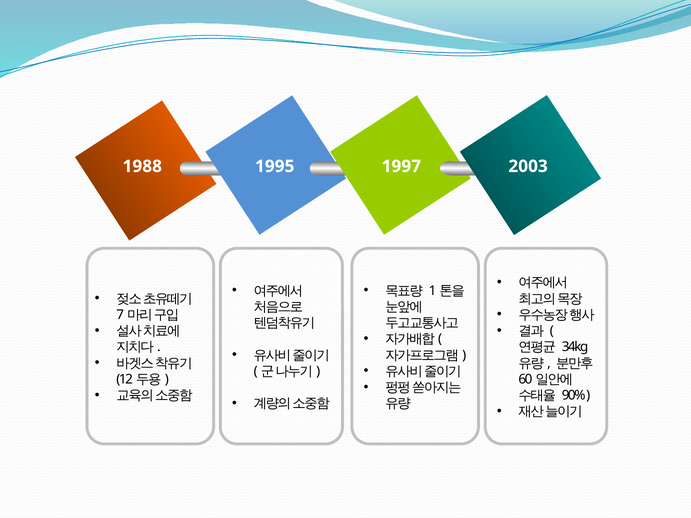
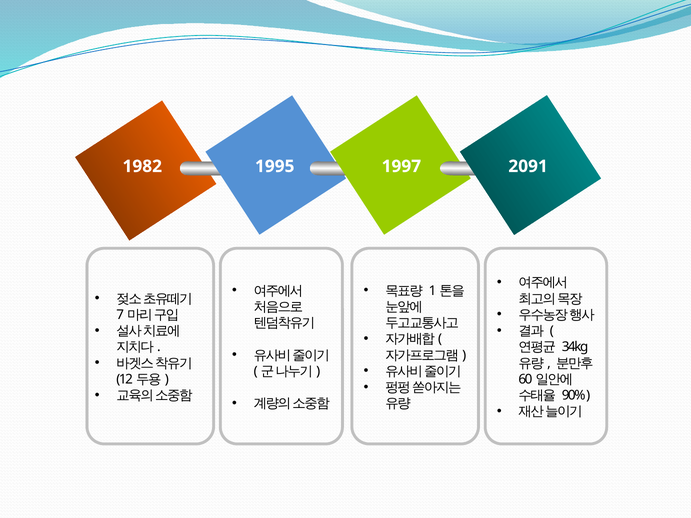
1988: 1988 -> 1982 (142, 166)
2003: 2003 -> 2091 (528, 166)
